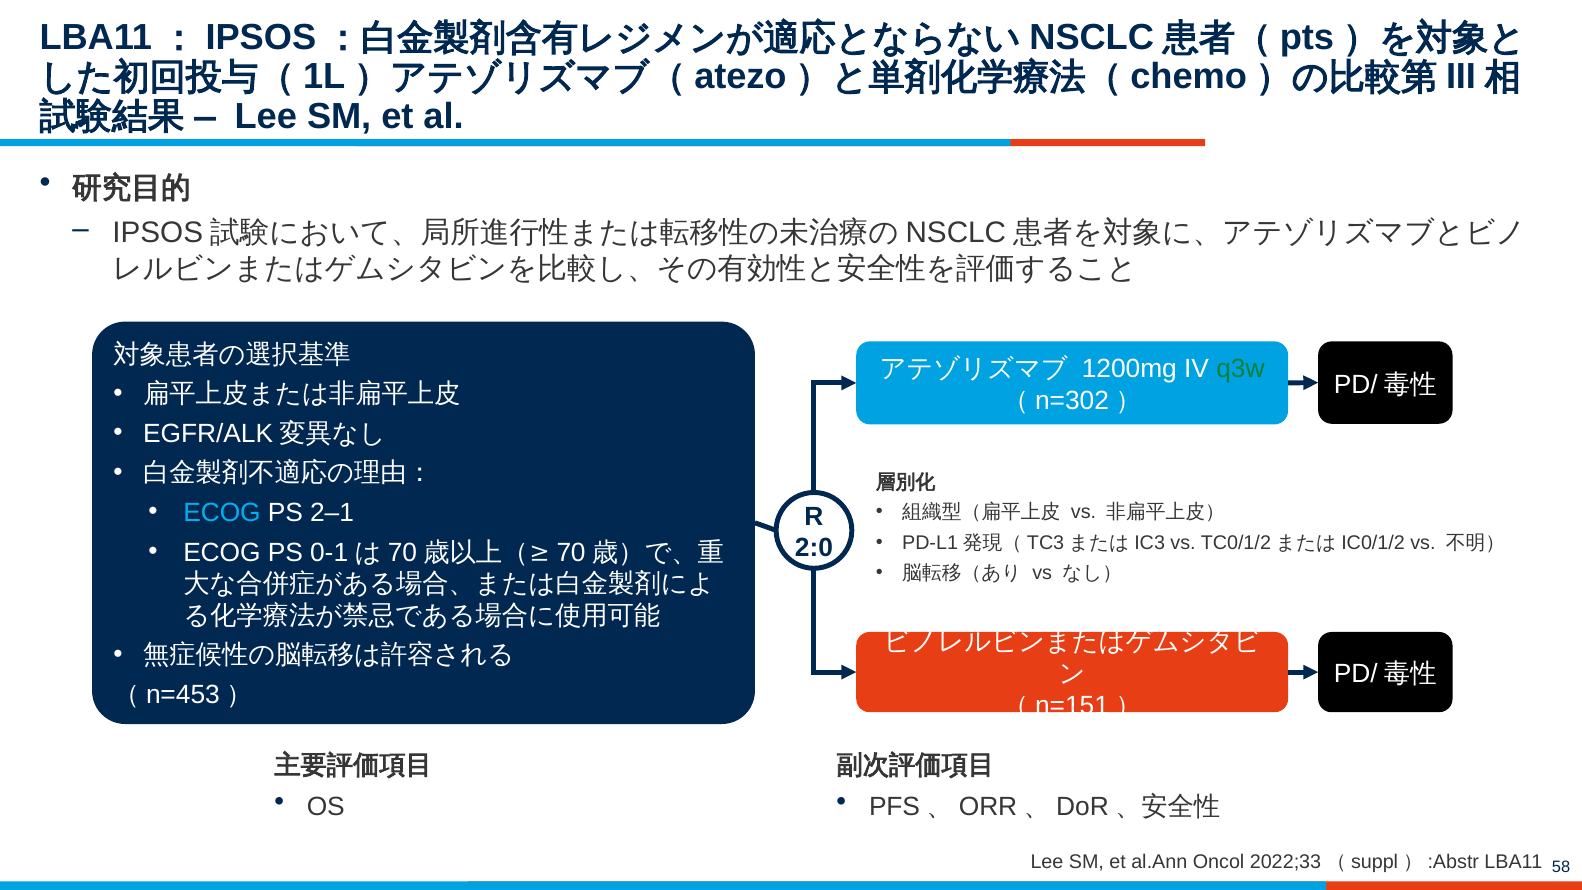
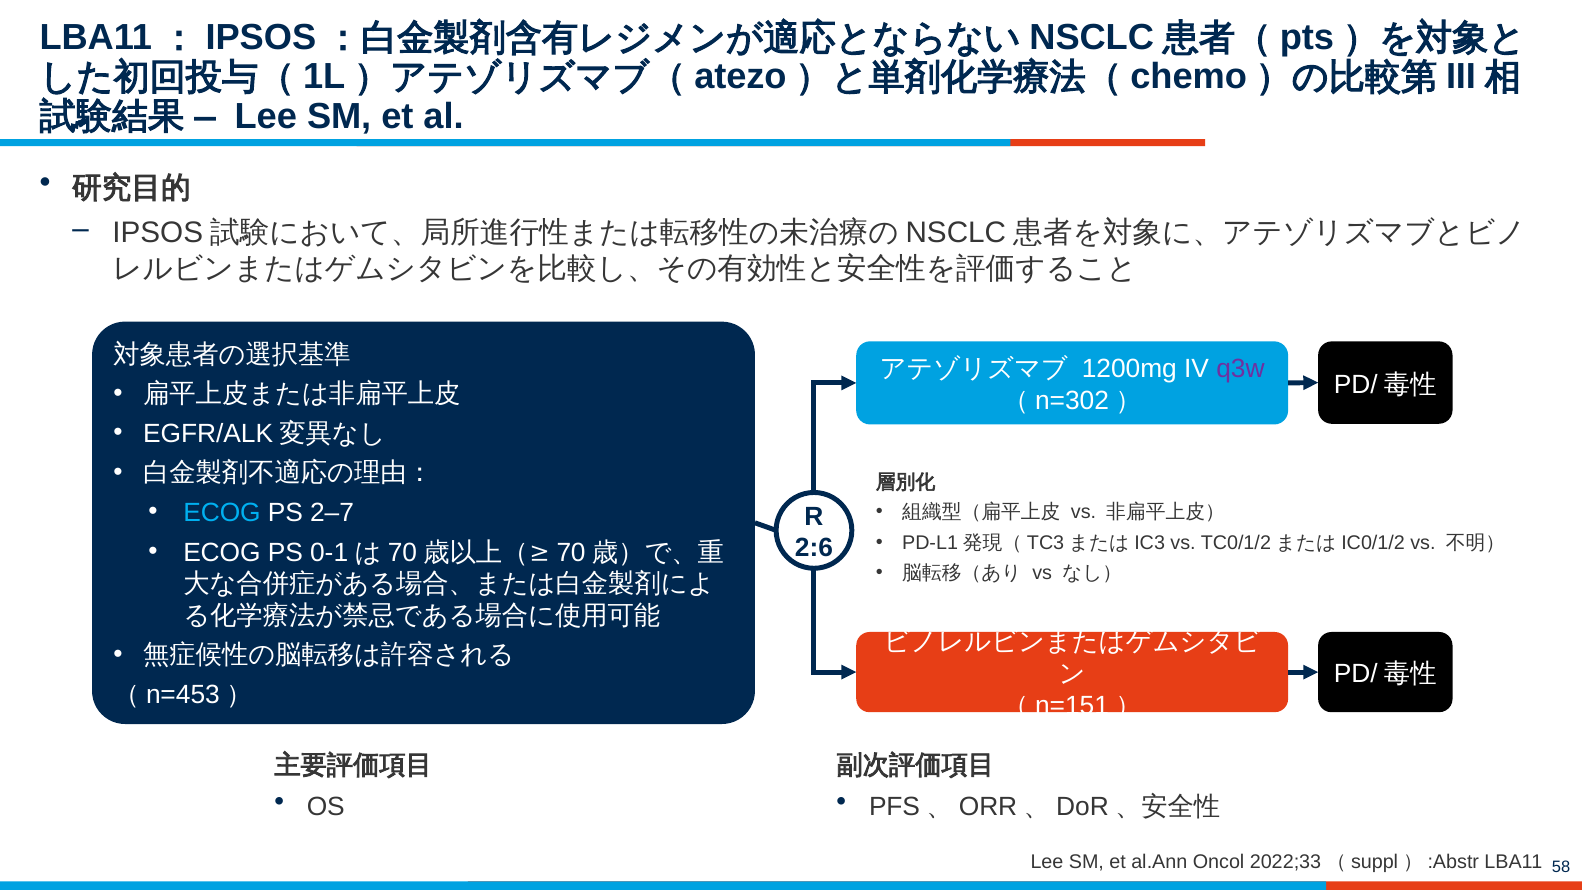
q3w colour: green -> purple (1240, 369)
2–1: 2–1 -> 2–7 (332, 513)
2:0: 2:0 -> 2:6 (814, 548)
